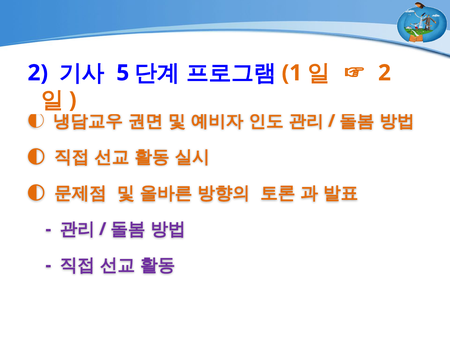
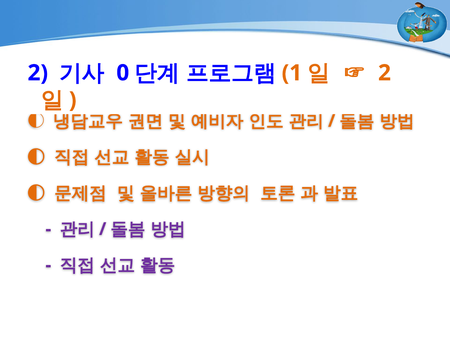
5: 5 -> 0 (123, 73)
